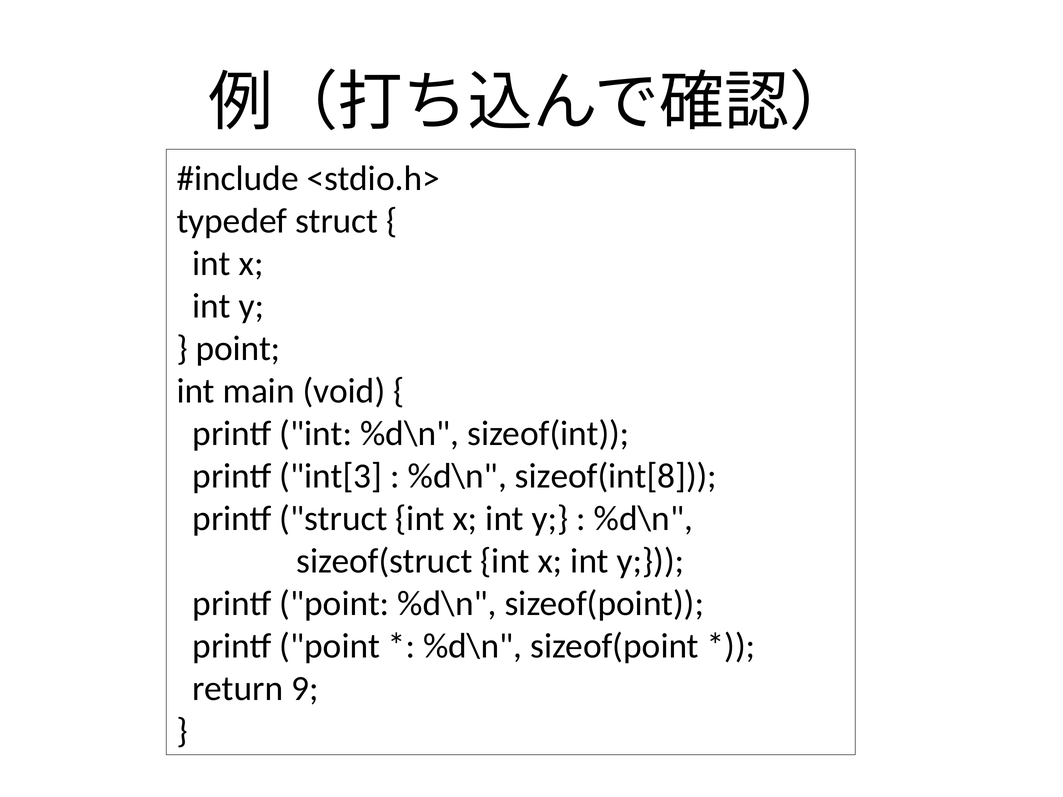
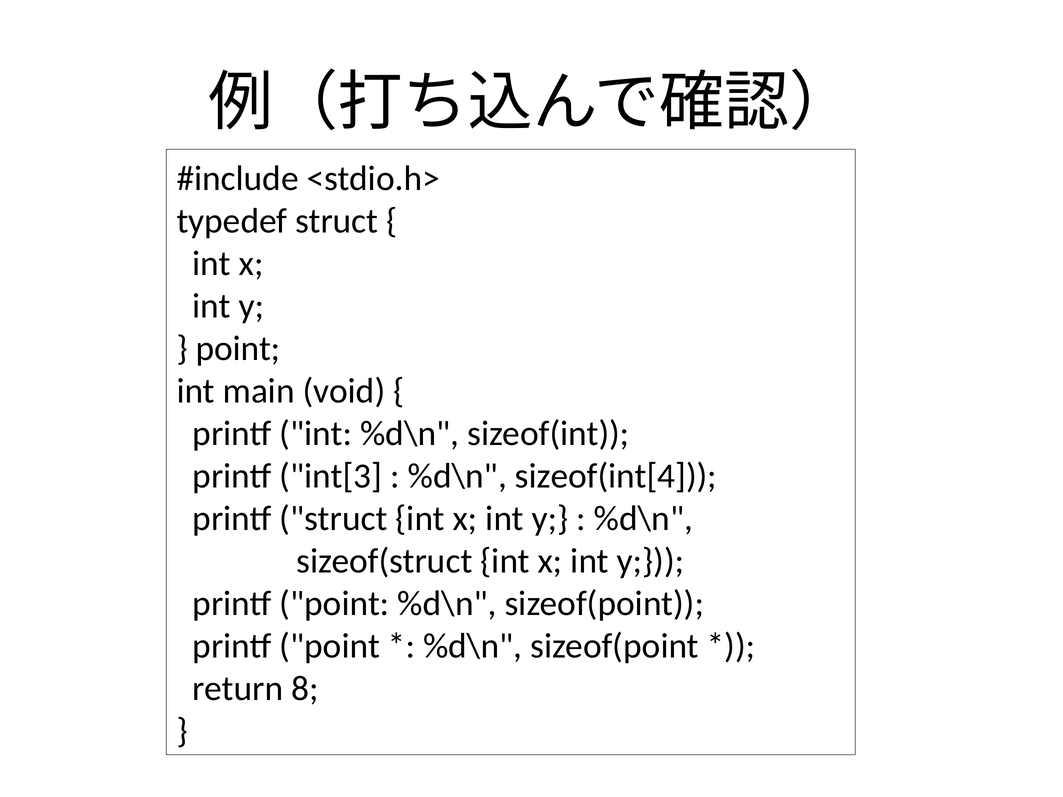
sizeof(int[8: sizeof(int[8 -> sizeof(int[4 (616, 476)
9: 9 -> 8 (305, 689)
